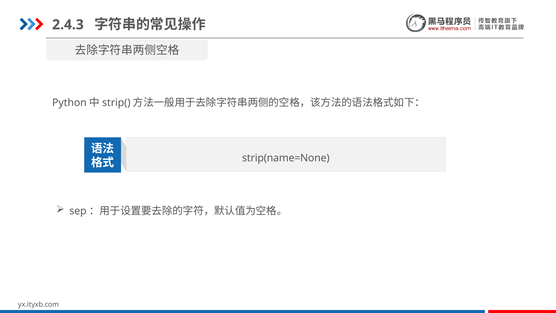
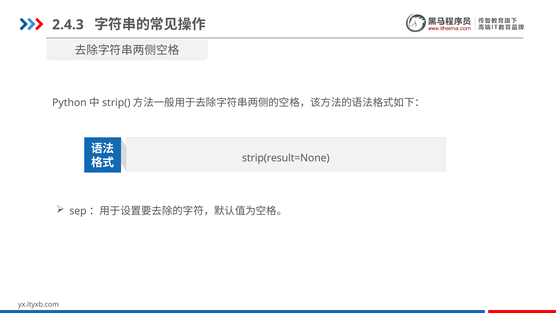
strip(name=None: strip(name=None -> strip(result=None (286, 158)
